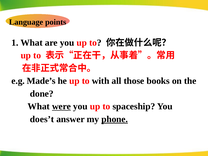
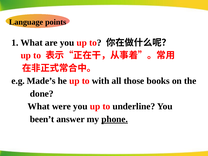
were underline: present -> none (61, 106)
spaceship: spaceship -> underline (134, 106)
does’t: does’t -> been’t (42, 119)
